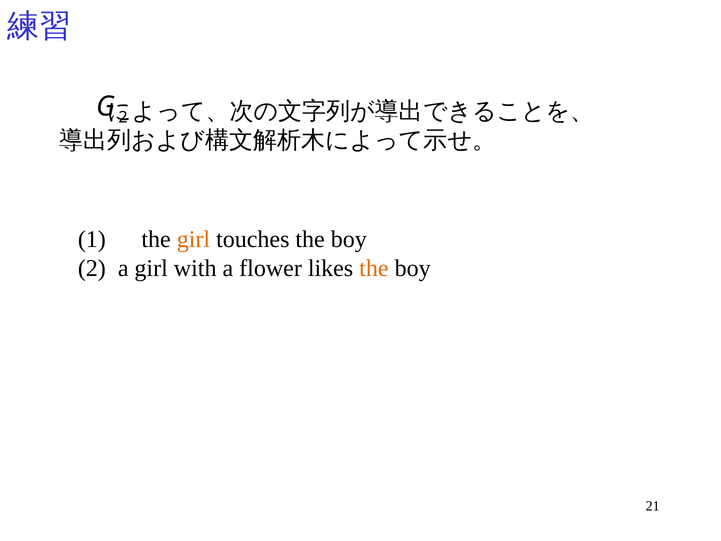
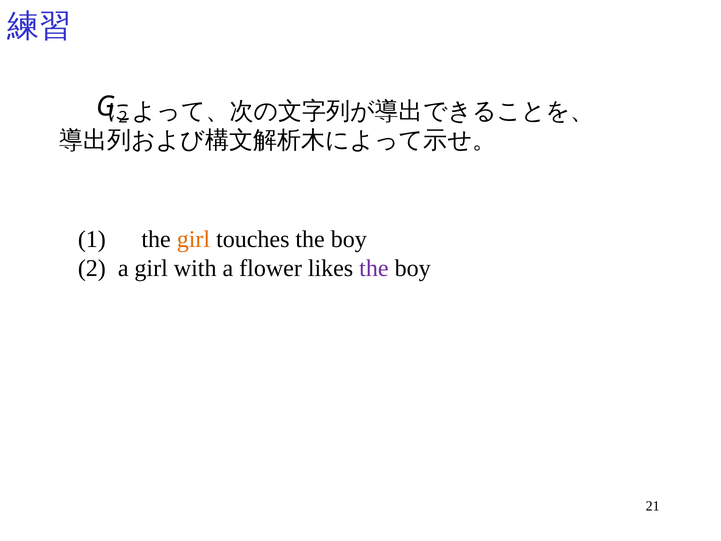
the colour: orange -> purple (374, 268)
